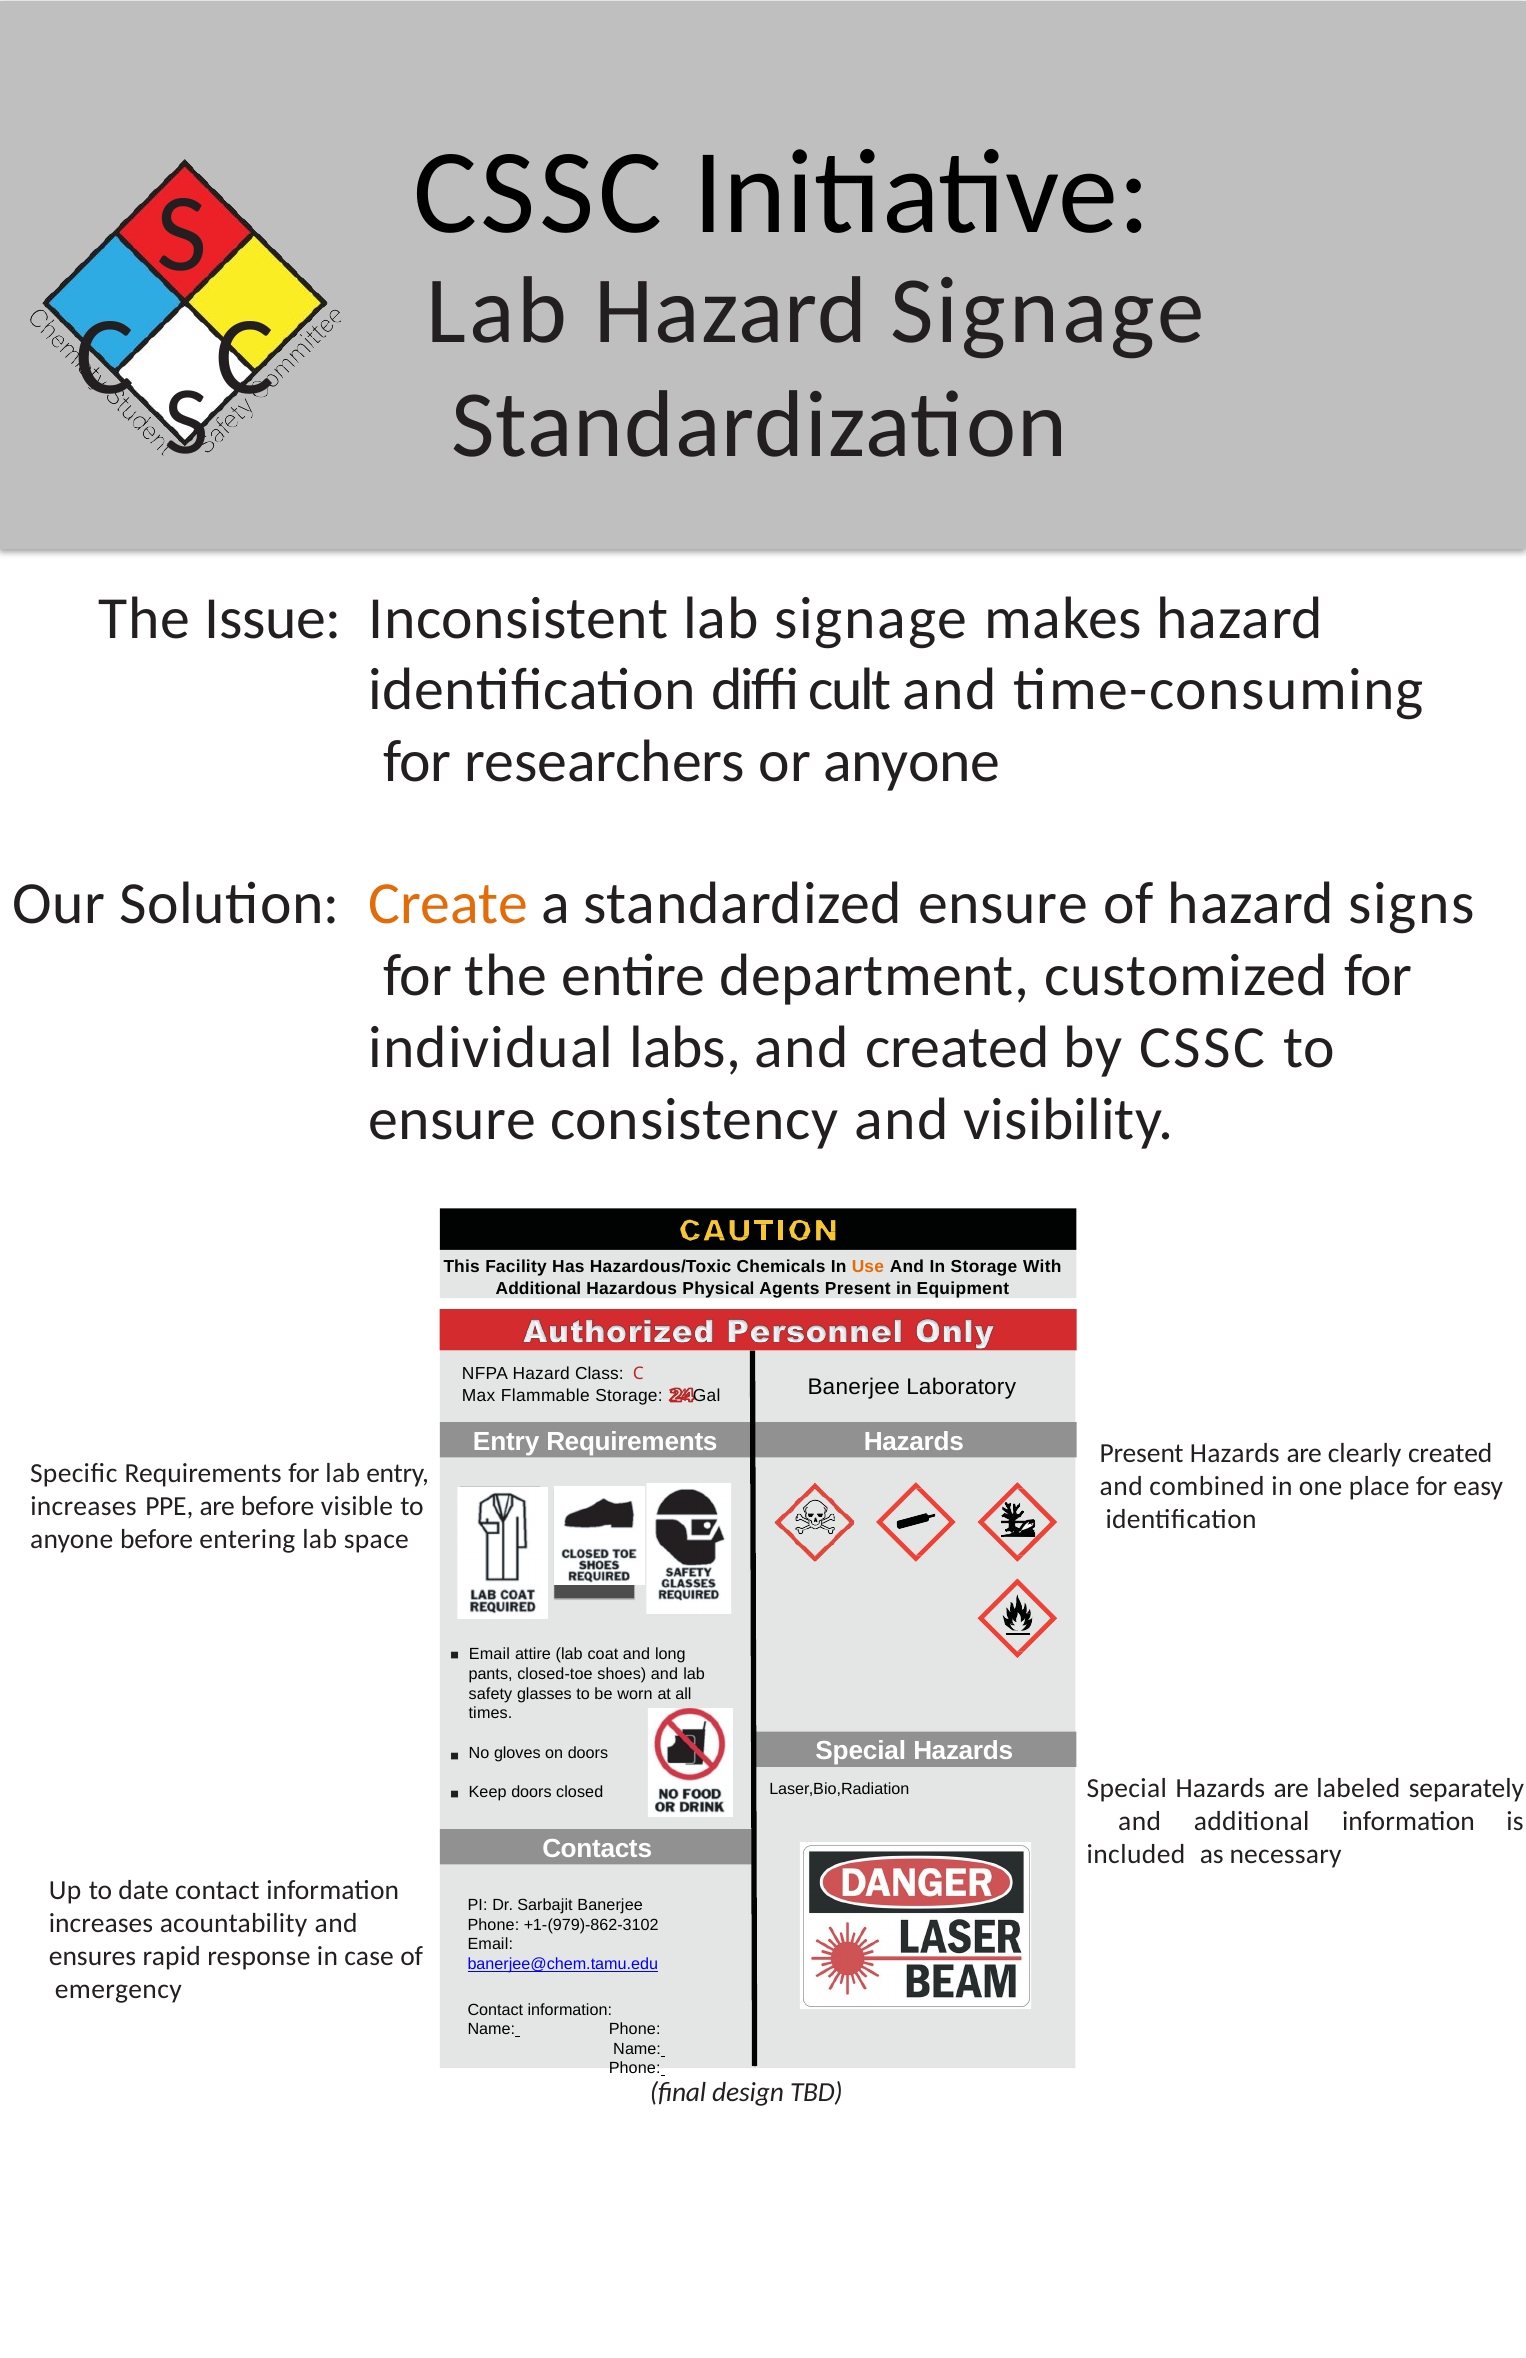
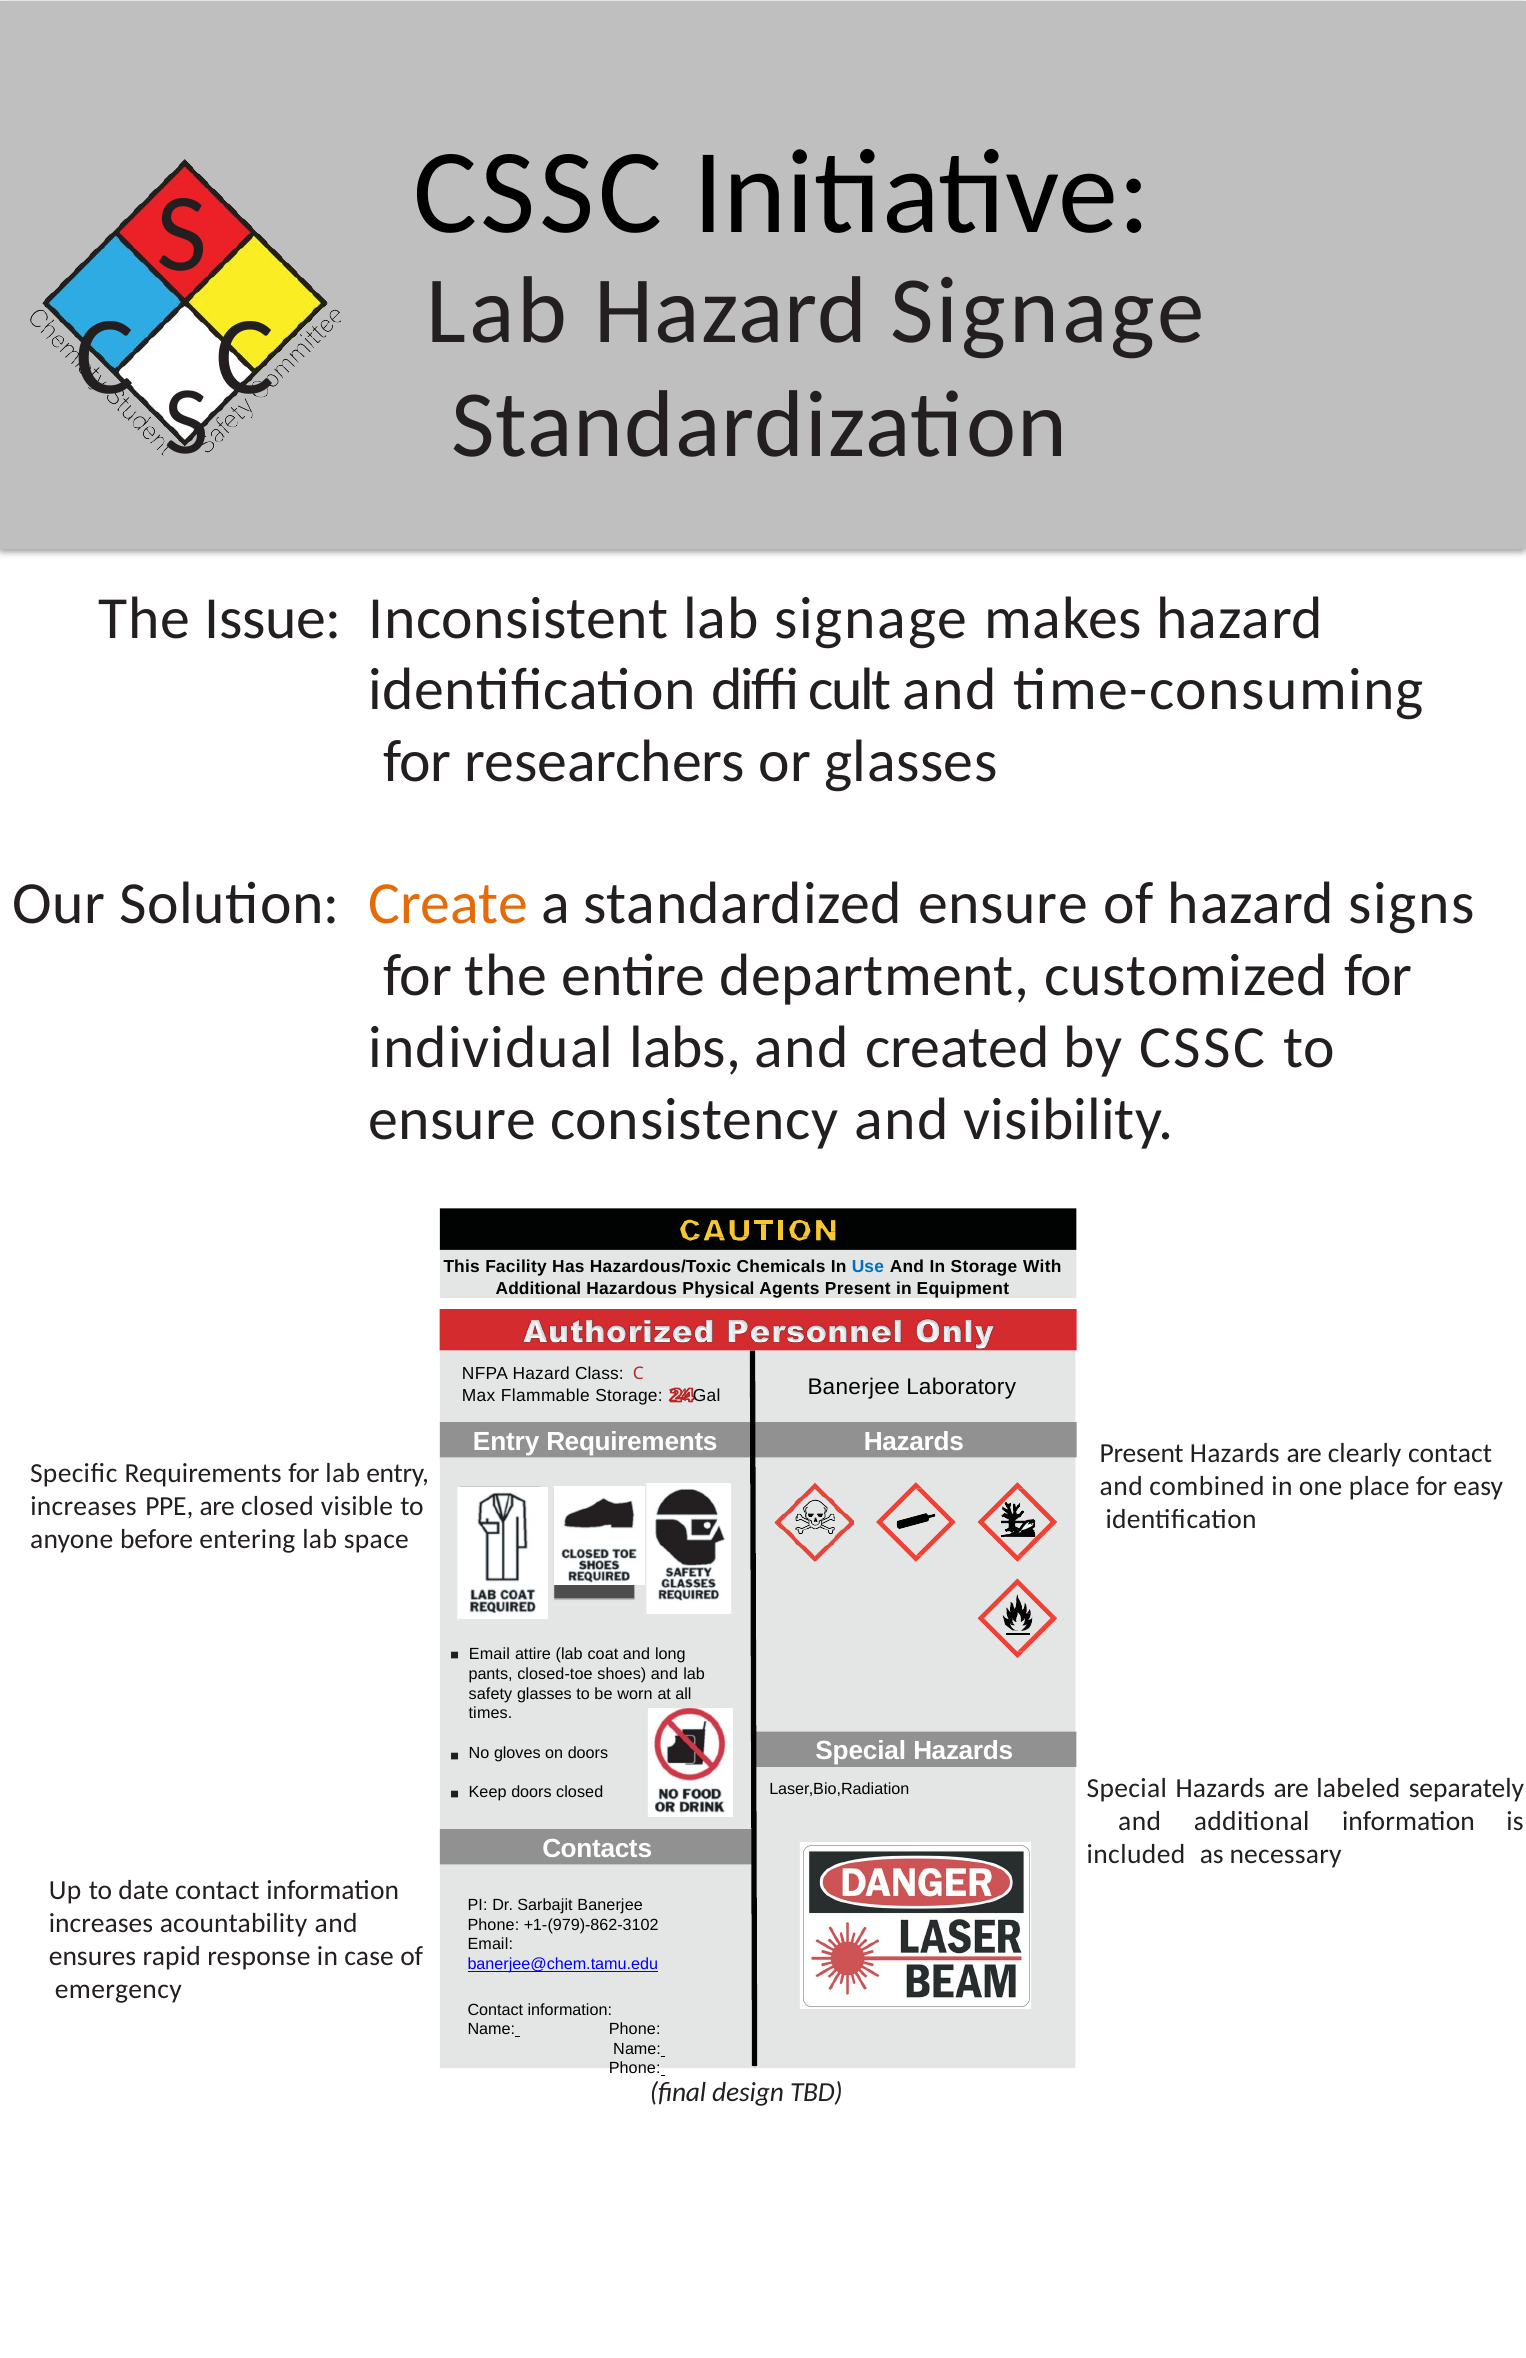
or anyone: anyone -> glasses (911, 762)
Use colour: orange -> blue (868, 1267)
clearly created: created -> contact (1450, 1453)
are before: before -> closed (277, 1506)
